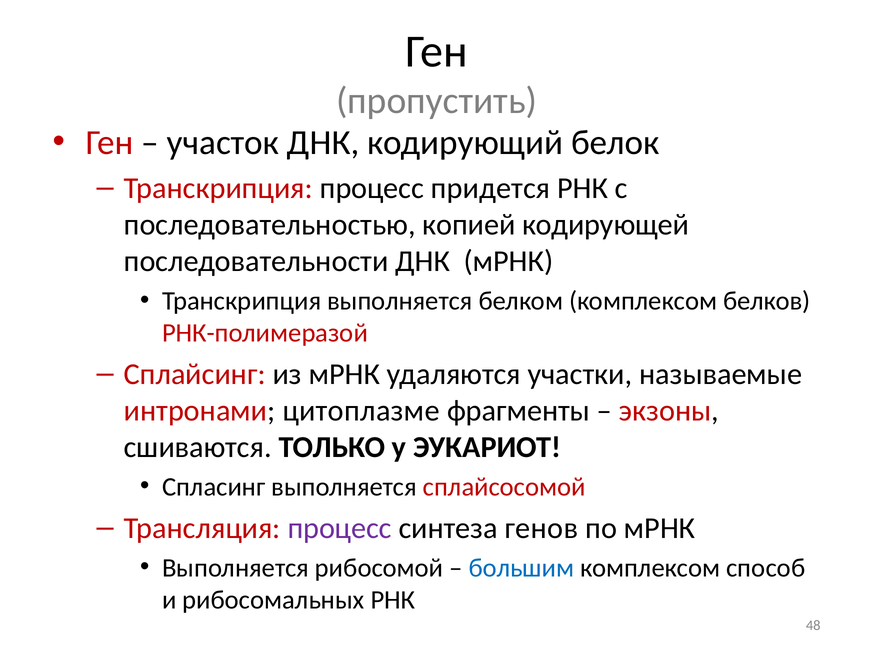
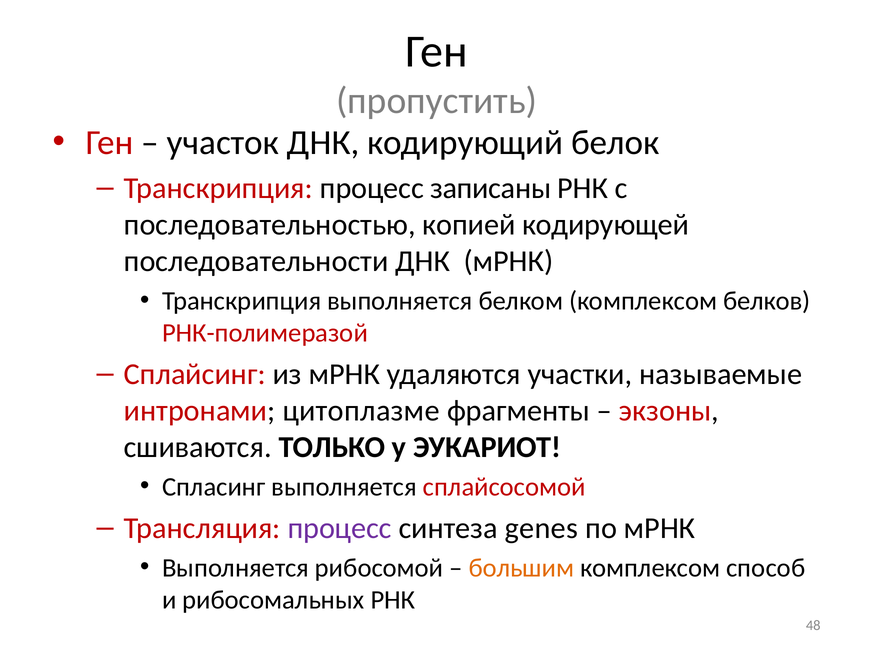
придется: придется -> записаны (491, 188)
генов: генов -> genes (541, 528)
большим colour: blue -> orange (521, 568)
